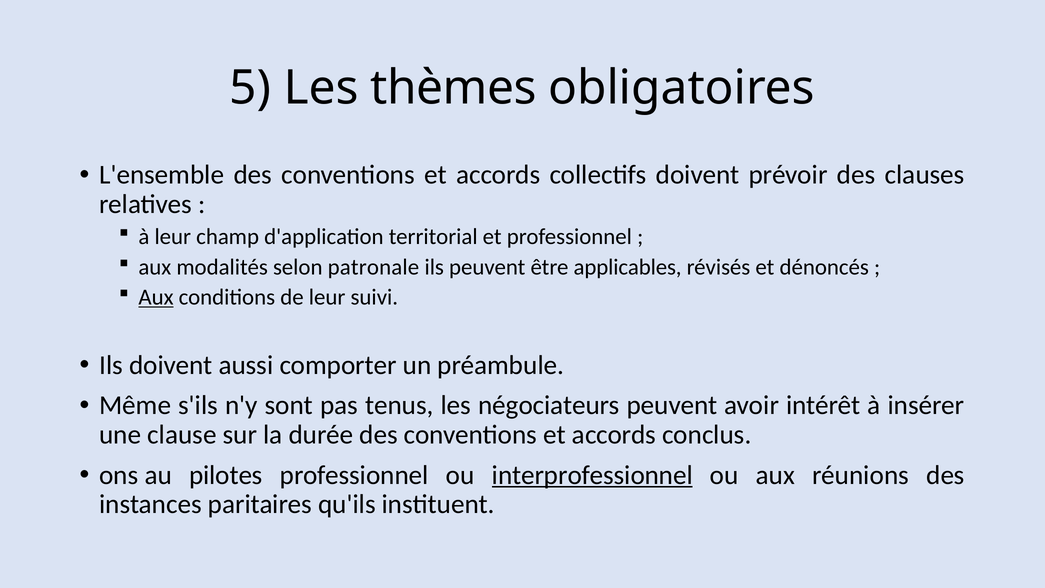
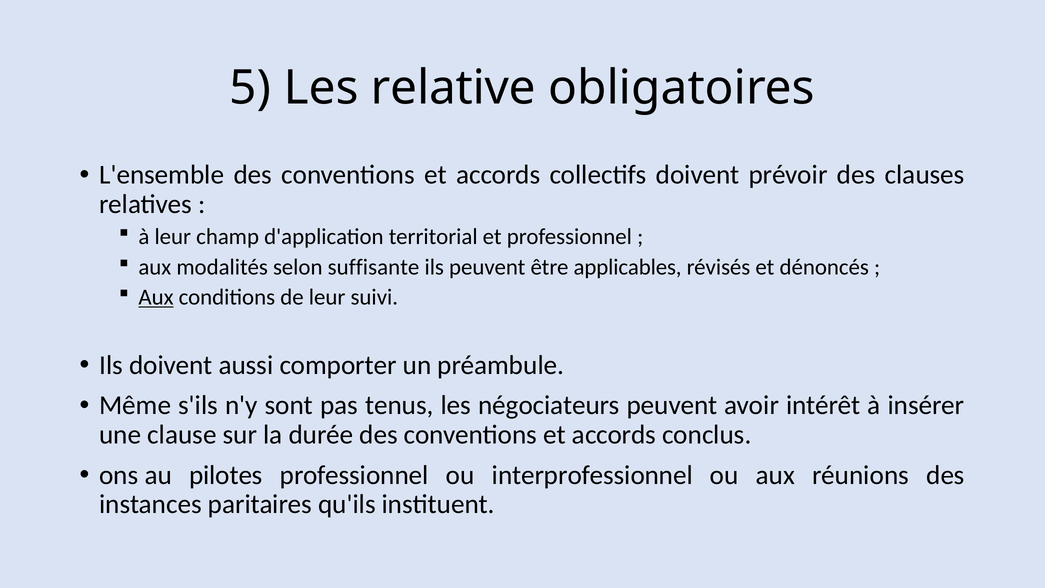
thèmes: thèmes -> relative (453, 88)
patronale: patronale -> suffisante (373, 267)
interprofessionnel underline: present -> none (592, 475)
